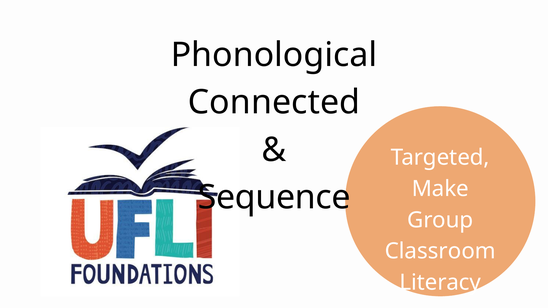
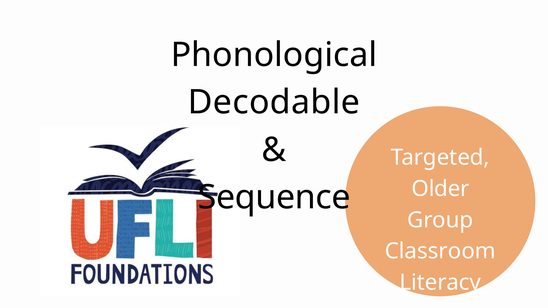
Connected: Connected -> Decodable (274, 102)
Make: Make -> Older (440, 189)
